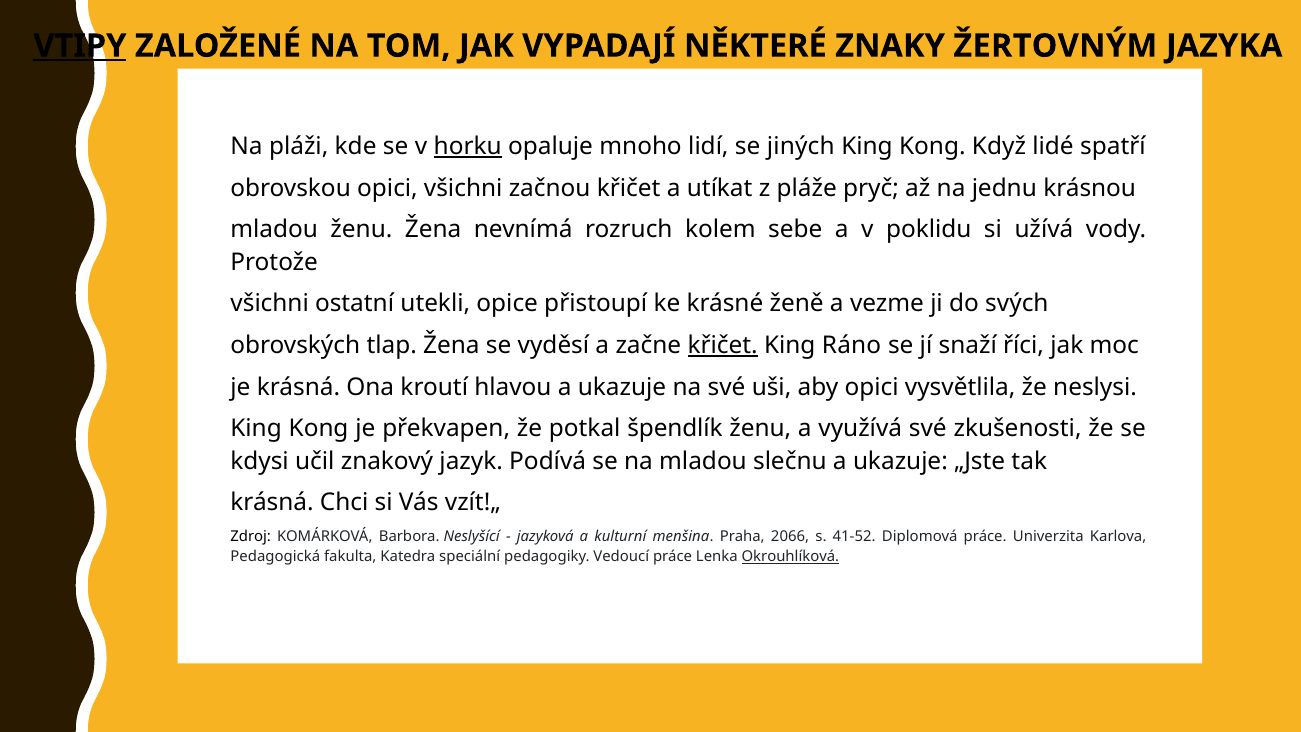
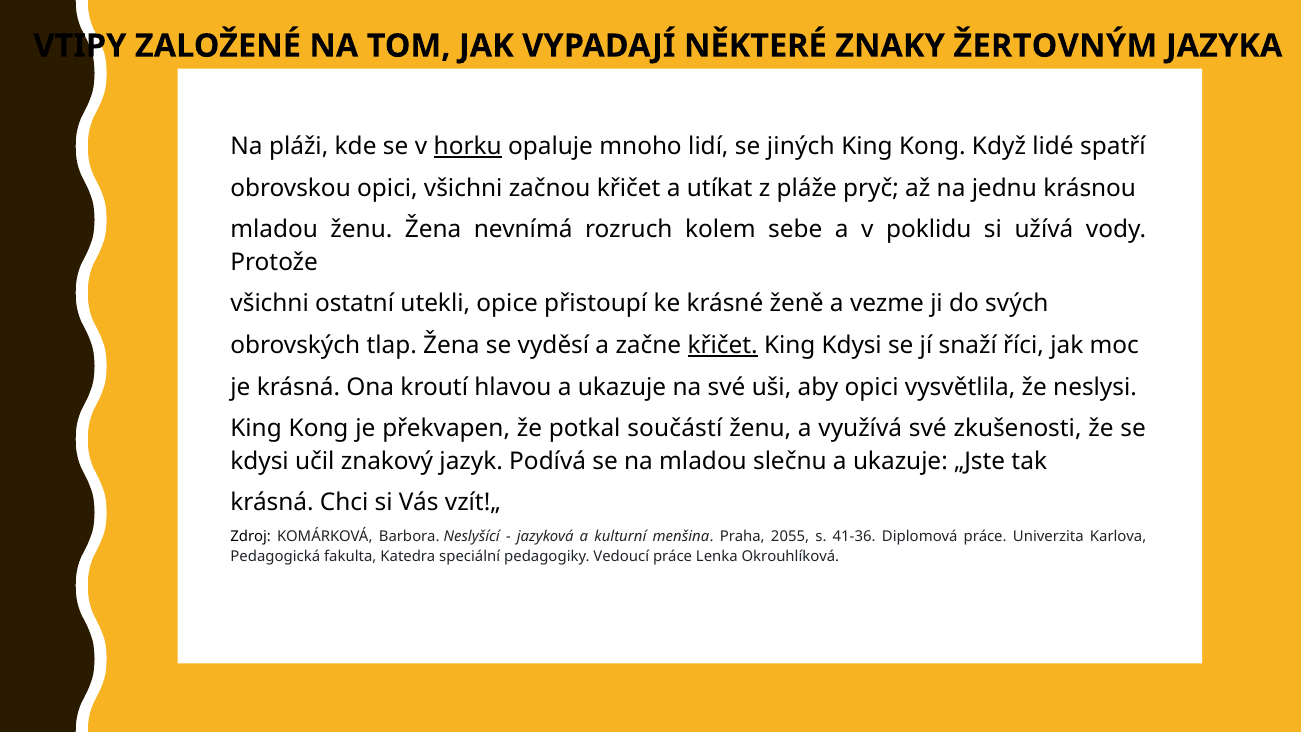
VTIPY underline: present -> none (80, 46)
King Ráno: Ráno -> Kdysi (852, 345)
špendlík: špendlík -> součástí (675, 429)
2066: 2066 -> 2055 (790, 537)
41-52: 41-52 -> 41-36 (854, 537)
Okrouhlíková underline: present -> none (790, 556)
